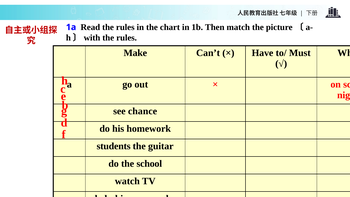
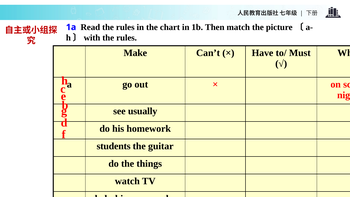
chance: chance -> usually (143, 111)
the school: school -> things (149, 164)
